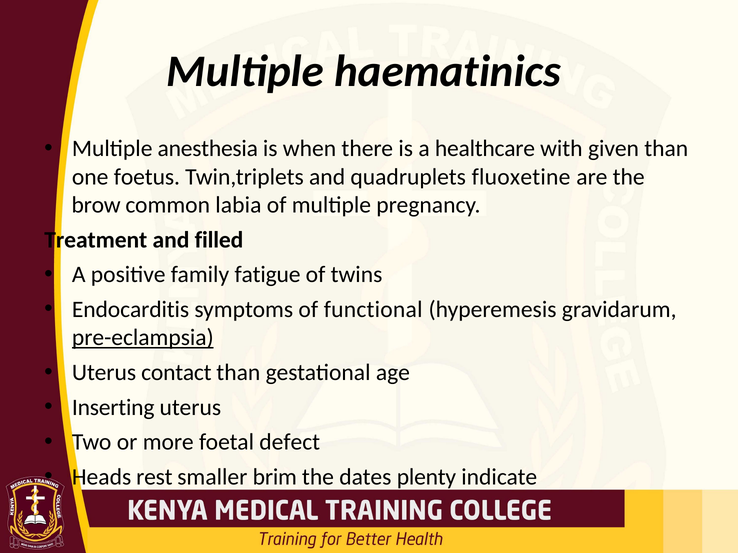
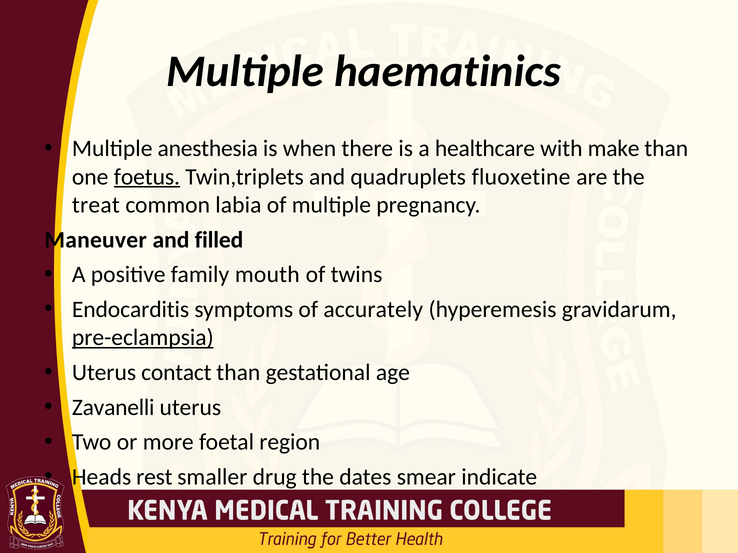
given: given -> make (614, 149)
foetus underline: none -> present (147, 177)
brow: brow -> treat (96, 205)
Treatment: Treatment -> Maneuver (96, 240)
fatigue: fatigue -> mouth (267, 275)
functional: functional -> accurately (373, 310)
Inserting: Inserting -> Zavanelli (113, 408)
defect: defect -> region (290, 443)
brim: brim -> drug (275, 477)
plenty: plenty -> smear (426, 477)
